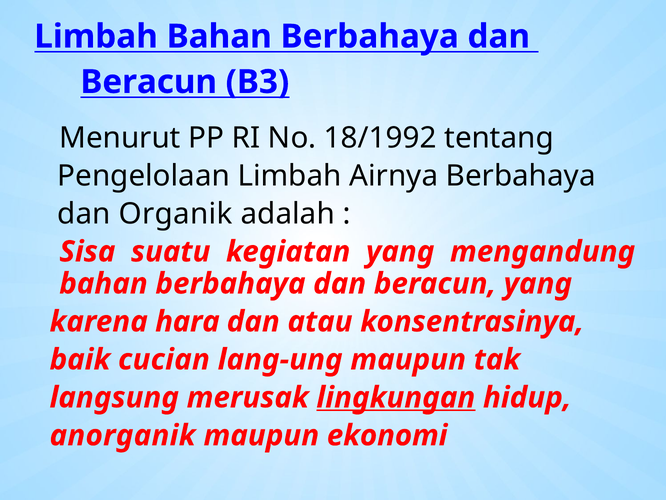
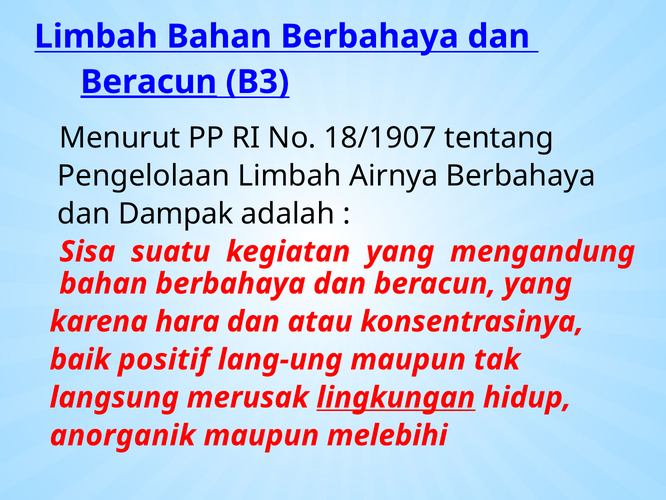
Beracun underline: none -> present (149, 82)
18/1992: 18/1992 -> 18/1907 (380, 138)
Organik: Organik -> Dampak (176, 214)
cucian: cucian -> positif (164, 359)
ekonomi: ekonomi -> melebihi (387, 435)
